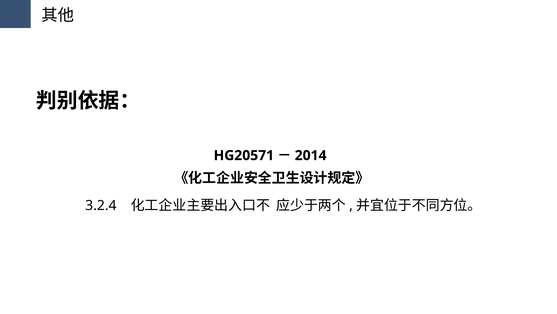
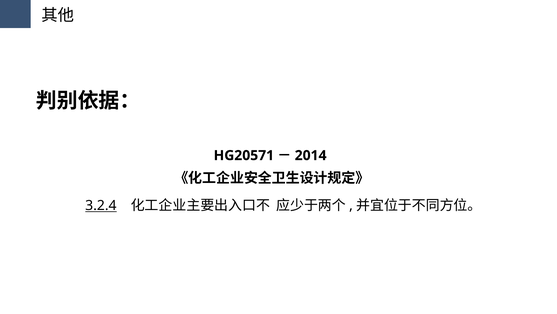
3.2.4 underline: none -> present (101, 205)
